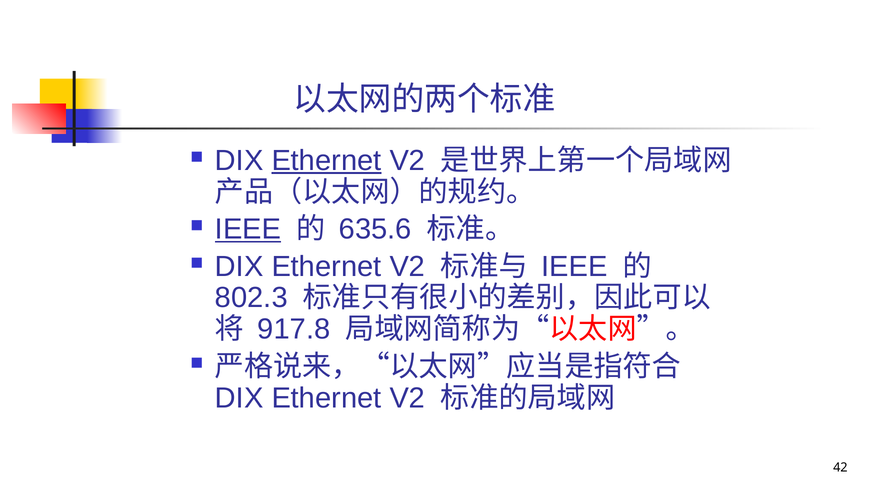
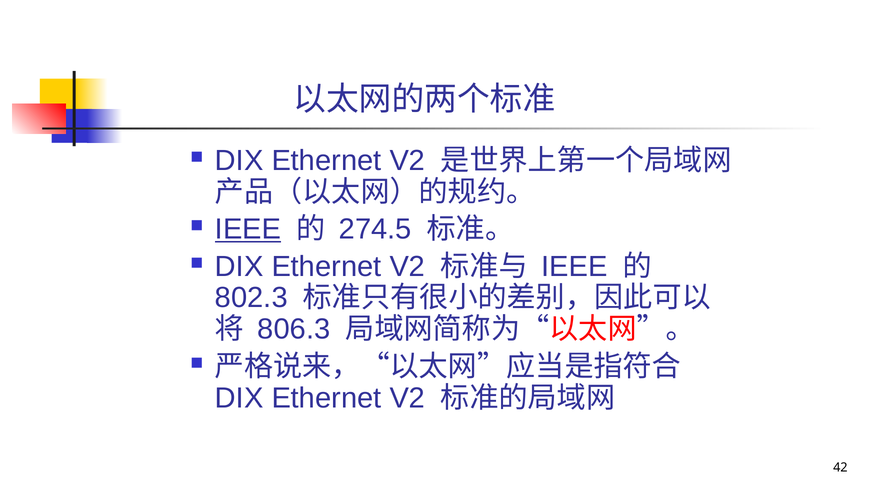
Ethernet underline: present -> none (326, 160)
635.6: 635.6 -> 274.5 (375, 229)
917.8: 917.8 -> 806.3 (294, 329)
